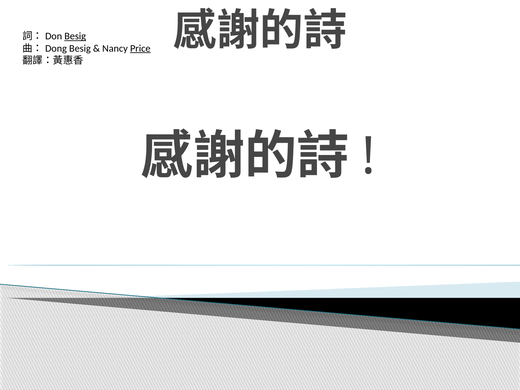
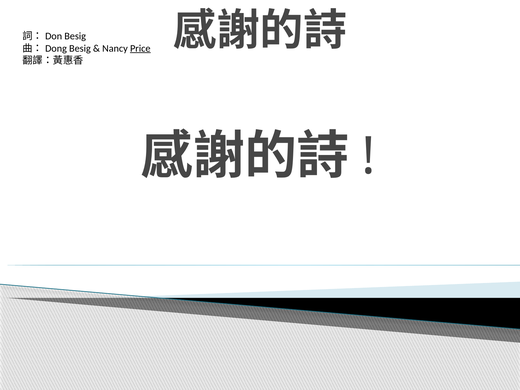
Besig underline: present -> none (75, 36)
